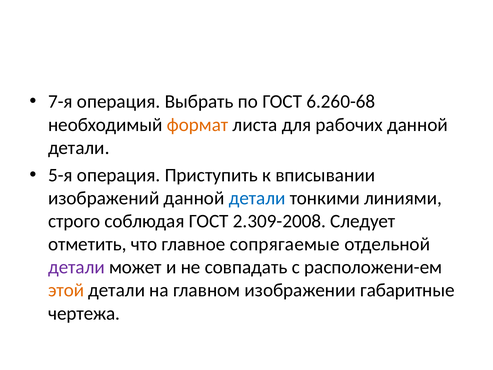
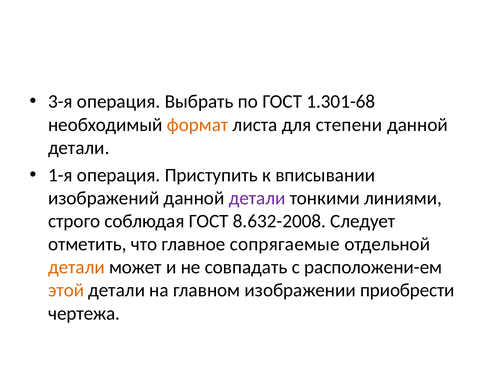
7-я: 7-я -> 3-я (60, 102)
6.260-68: 6.260-68 -> 1.301-68 (341, 102)
рабочих: рабочих -> степени (349, 125)
5-я: 5-я -> 1-я (60, 175)
детали colour: blue -> purple (257, 198)
2.309-2008: 2.309-2008 -> 8.632-2008 (279, 221)
детали colour: purple -> orange (76, 267)
габаритные: габаритные -> приобрести (407, 290)
